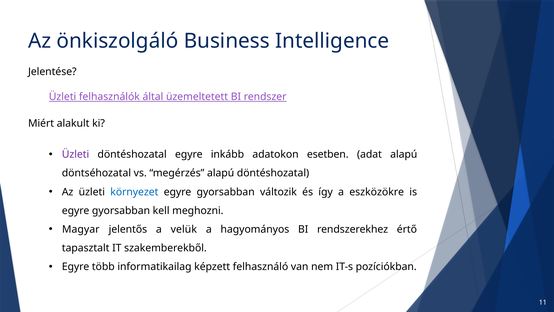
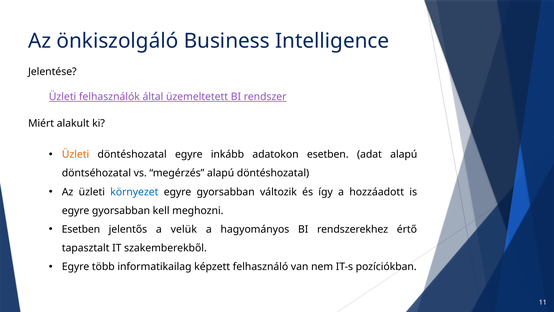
Üzleti colour: purple -> orange (76, 154)
eszközökre: eszközökre -> hozzáadott (377, 192)
Magyar: Magyar -> Esetben (81, 229)
